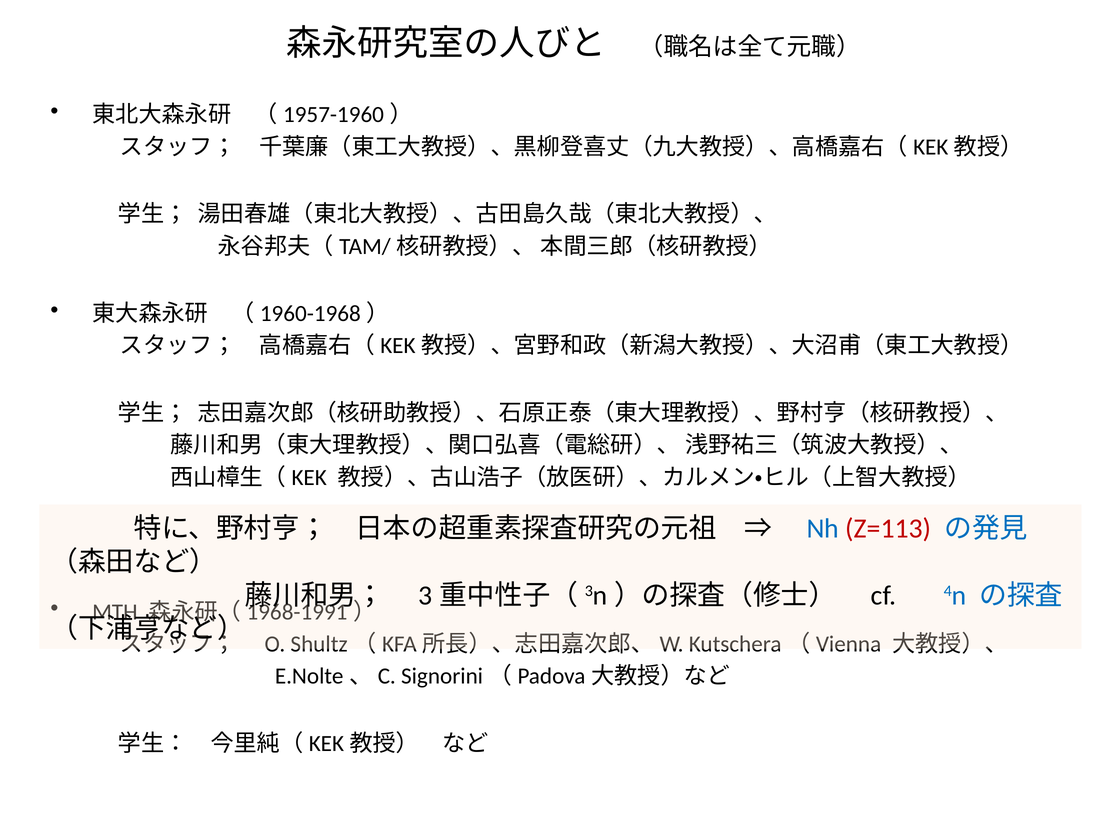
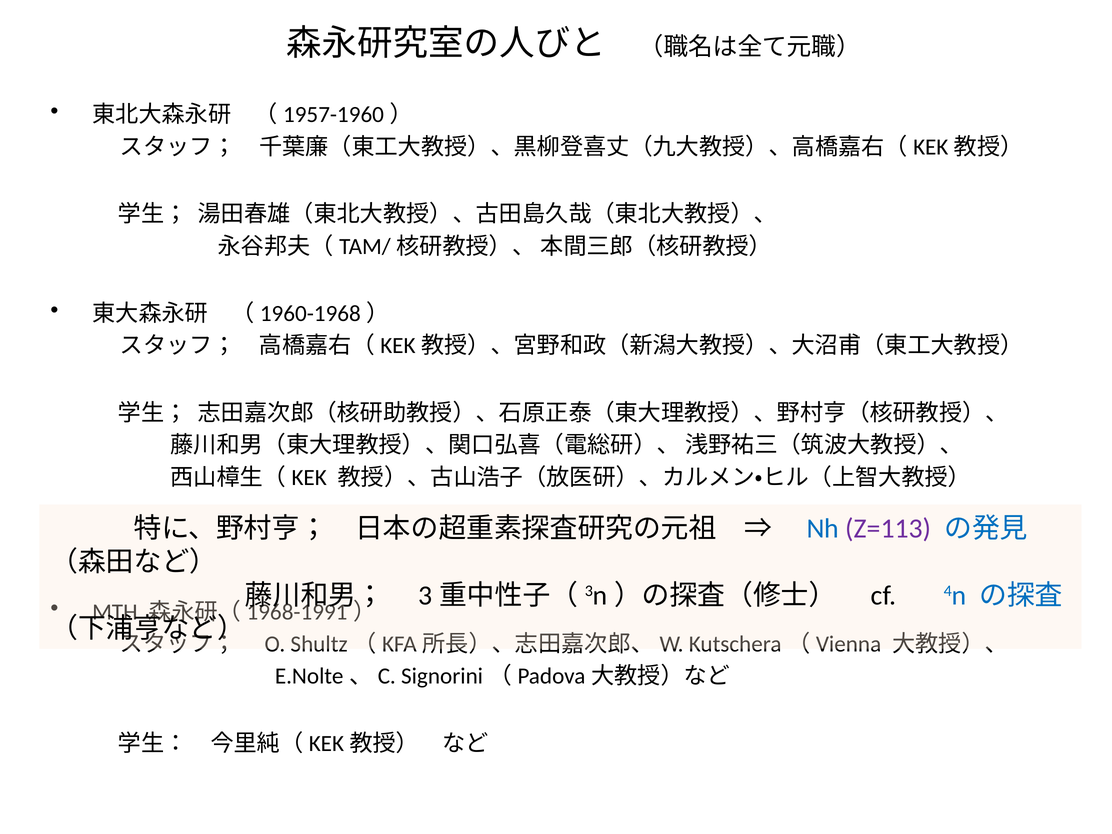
Z=113 colour: red -> purple (888, 529)
